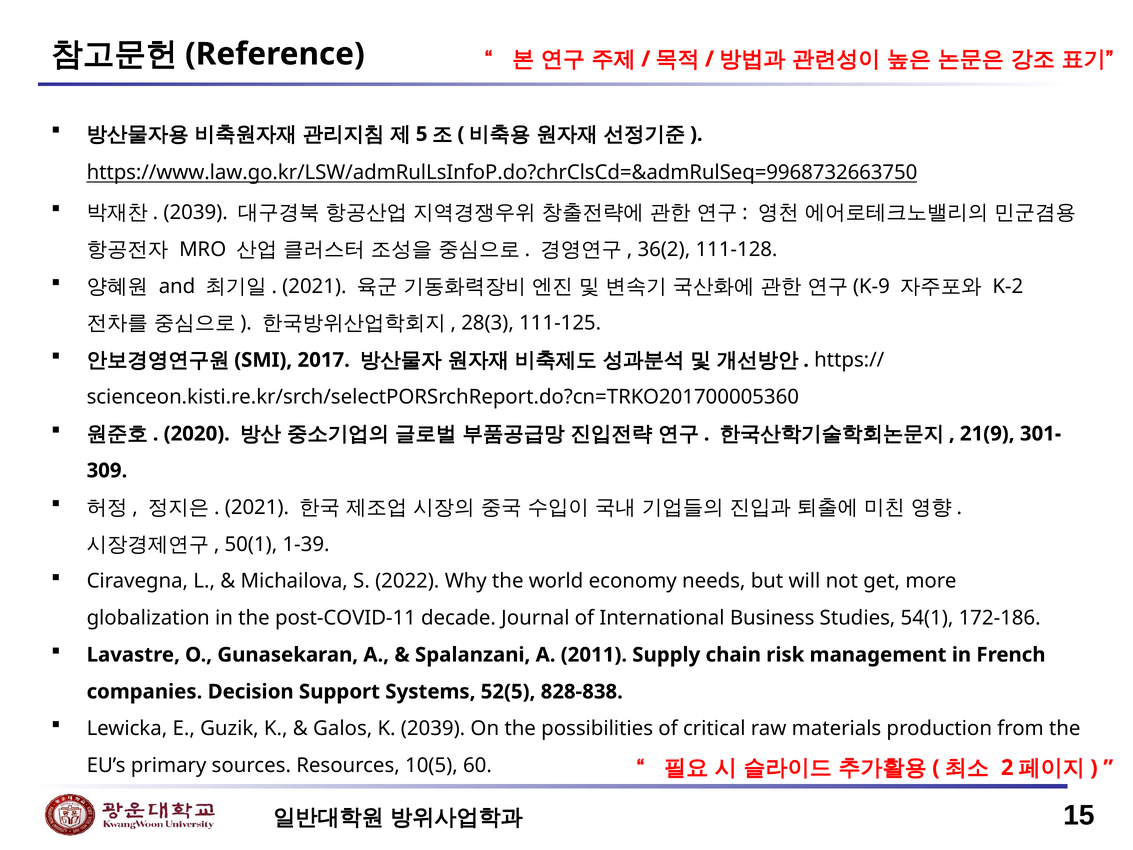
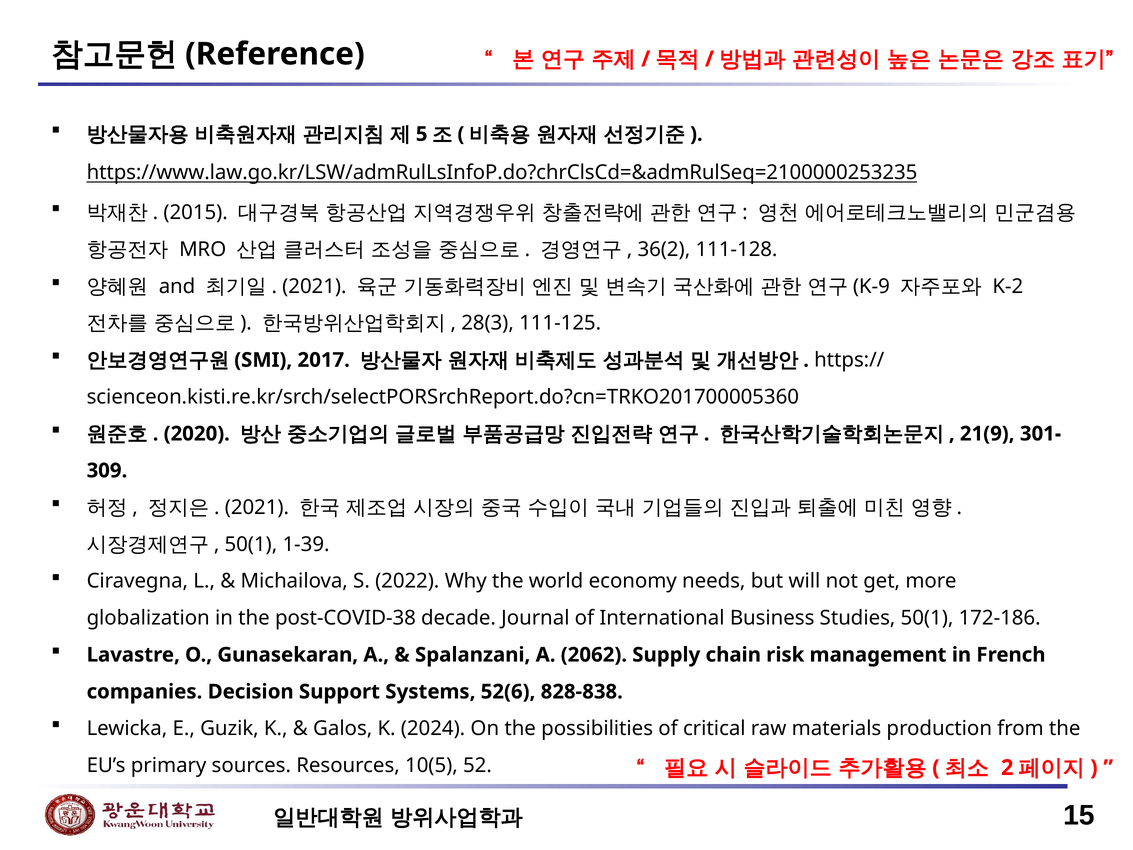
https://www.law.go.kr/LSW/admRulLsInfoP.do?chrClsCd=&admRulSeq=9968732663750: https://www.law.go.kr/LSW/admRulLsInfoP.do?chrClsCd=&admRulSeq=9968732663750 -> https://www.law.go.kr/LSW/admRulLsInfoP.do?chrClsCd=&admRulSeq=2100000253235 (502, 173)
2039: 2039 -> 2015 (196, 213)
post-COVID-11: post-COVID-11 -> post-COVID-38 (345, 618)
Studies 54(1: 54(1 -> 50(1 (927, 618)
2011: 2011 -> 2062 (594, 655)
52(5: 52(5 -> 52(6 (508, 692)
K 2039: 2039 -> 2024 (433, 728)
60: 60 -> 52 (477, 765)
